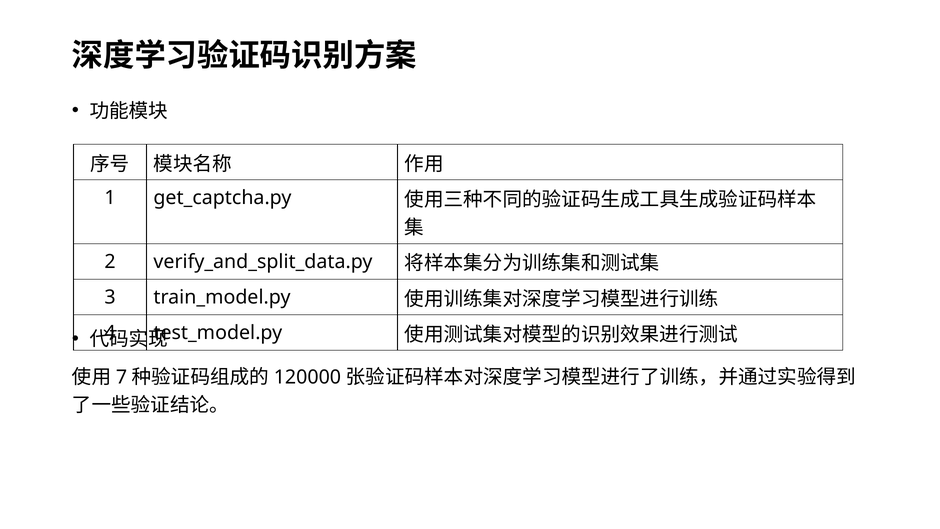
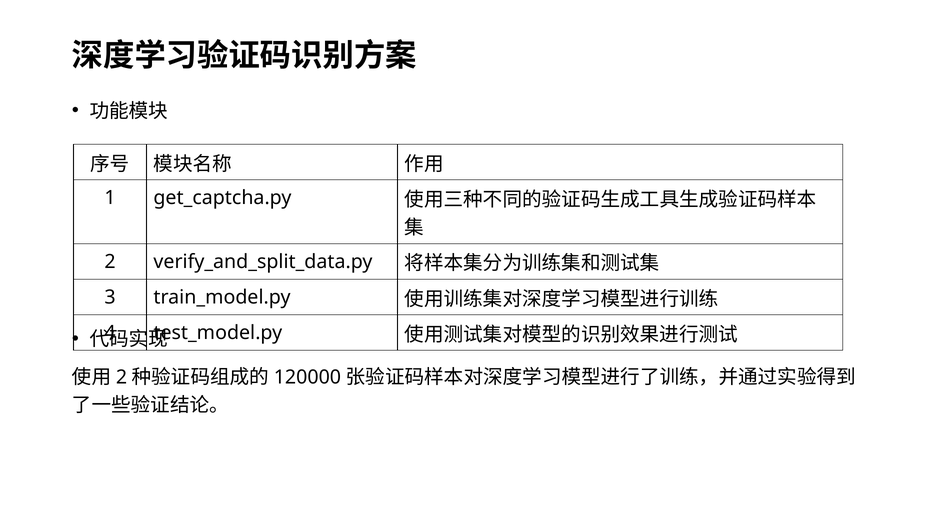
7: 7 -> 2 (121, 377)
